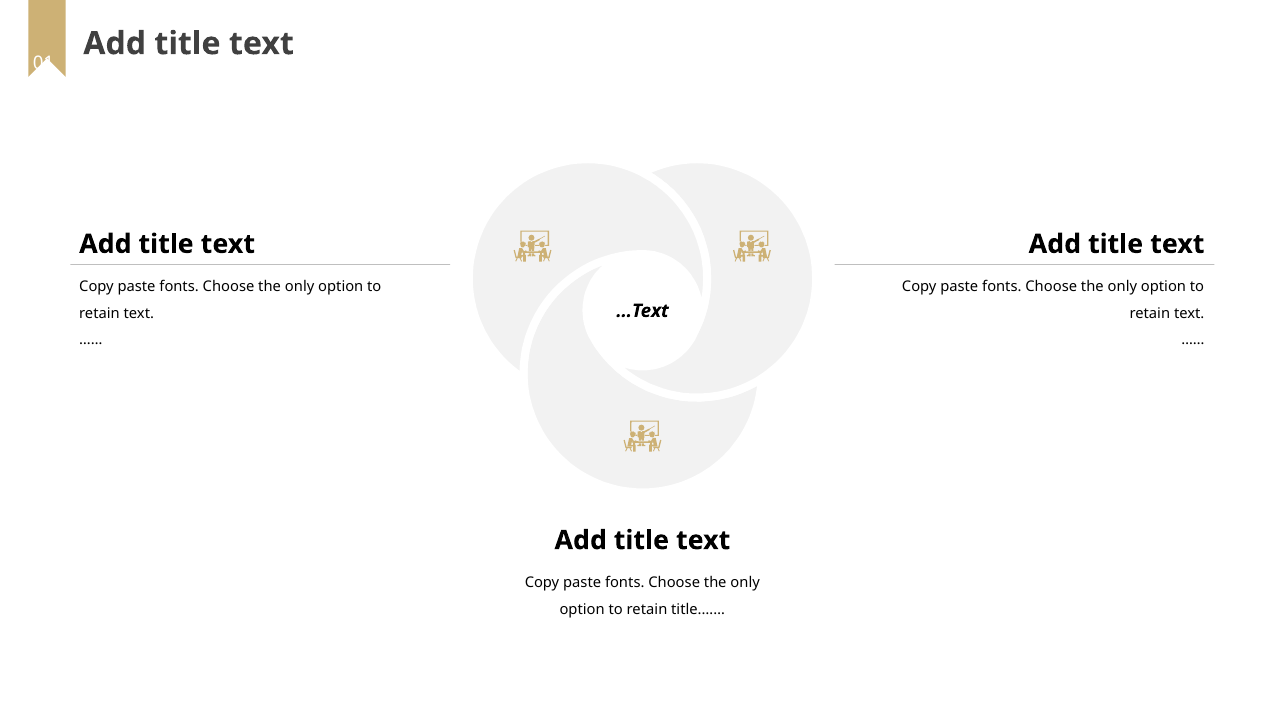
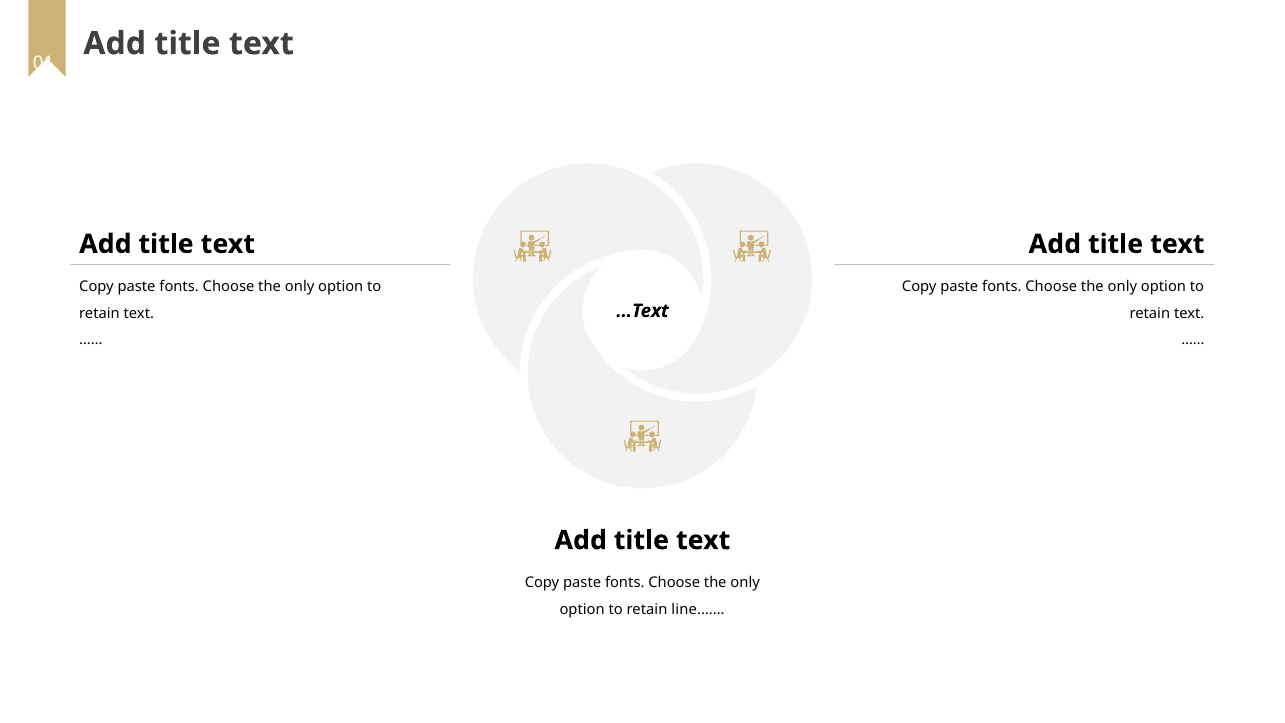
title.……: title.…… -> line.…… (698, 609)
